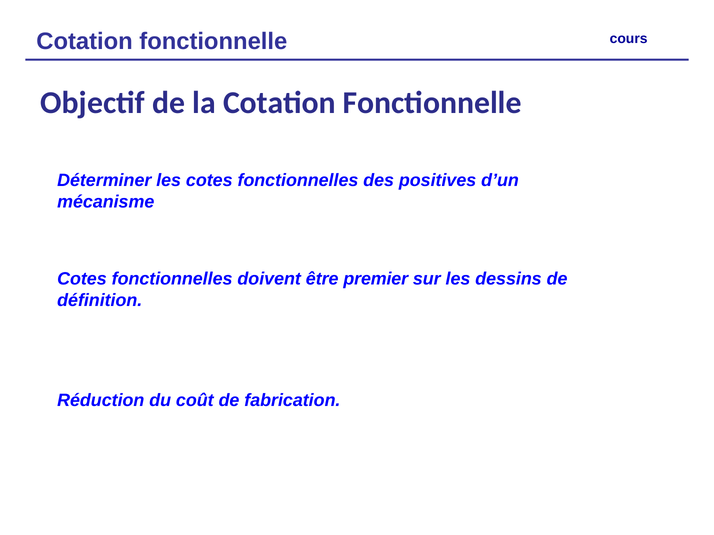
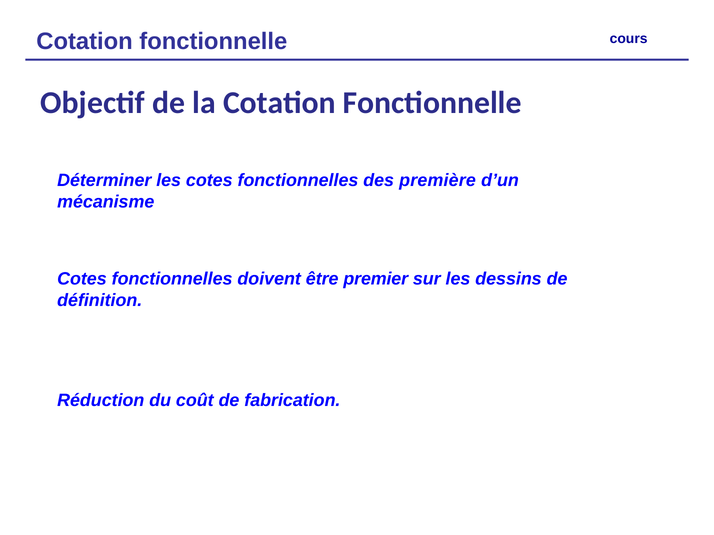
positives: positives -> première (438, 180)
